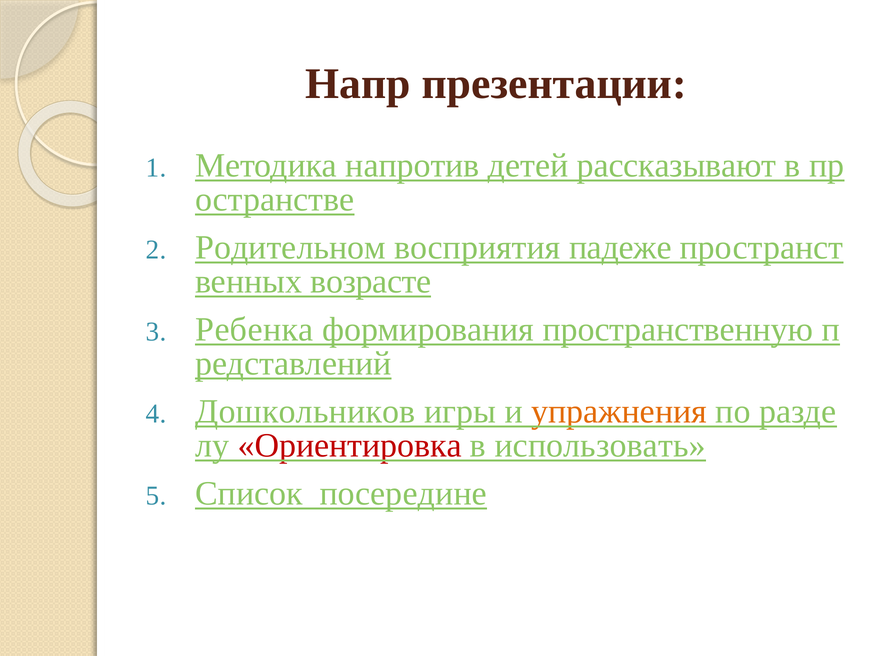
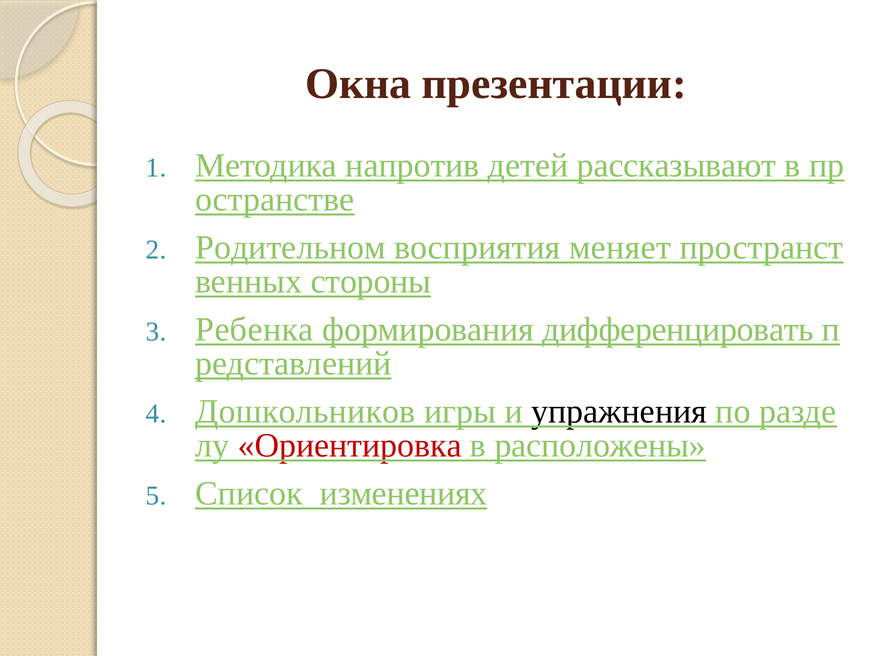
Напр: Напр -> Окна (358, 84)
падеже: падеже -> меняет (620, 248)
возрасте: возрасте -> стороны (371, 282)
пространственную: пространственную -> дифференцировать (678, 330)
упражнения colour: orange -> black (619, 412)
использовать: использовать -> расположены (600, 446)
посередине: посередине -> изменениях (404, 494)
